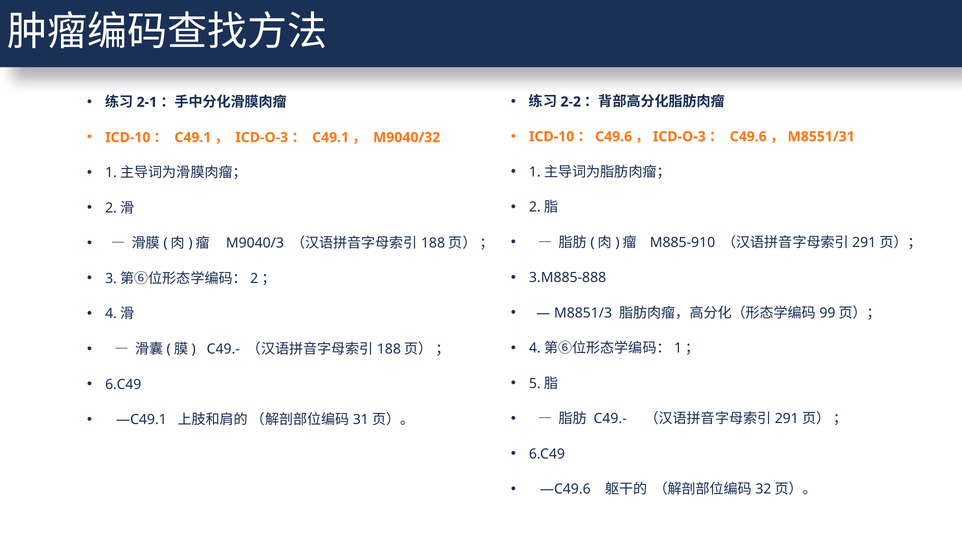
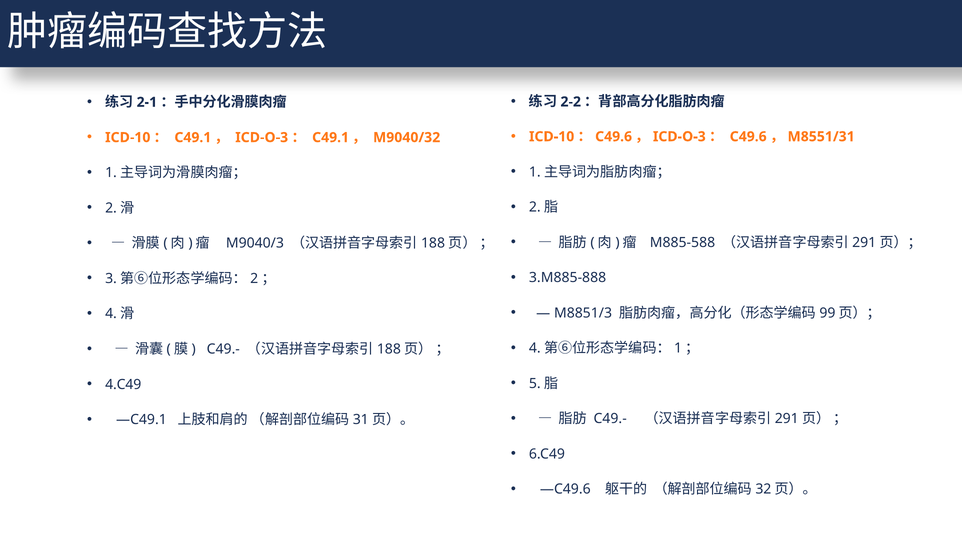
M885-910: M885-910 -> M885-588 (682, 242)
6.C49: 6.C49 -> 4.C49 (123, 384)
